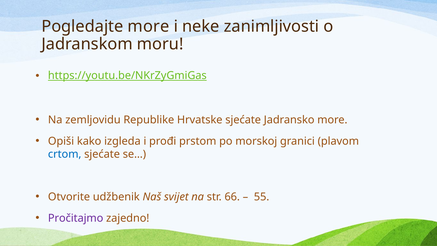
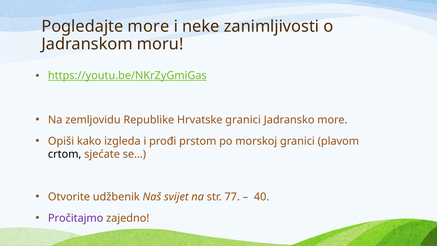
Hrvatske sjećate: sjećate -> granici (243, 120)
crtom colour: blue -> black (65, 154)
66: 66 -> 77 (232, 197)
55: 55 -> 40 (262, 197)
